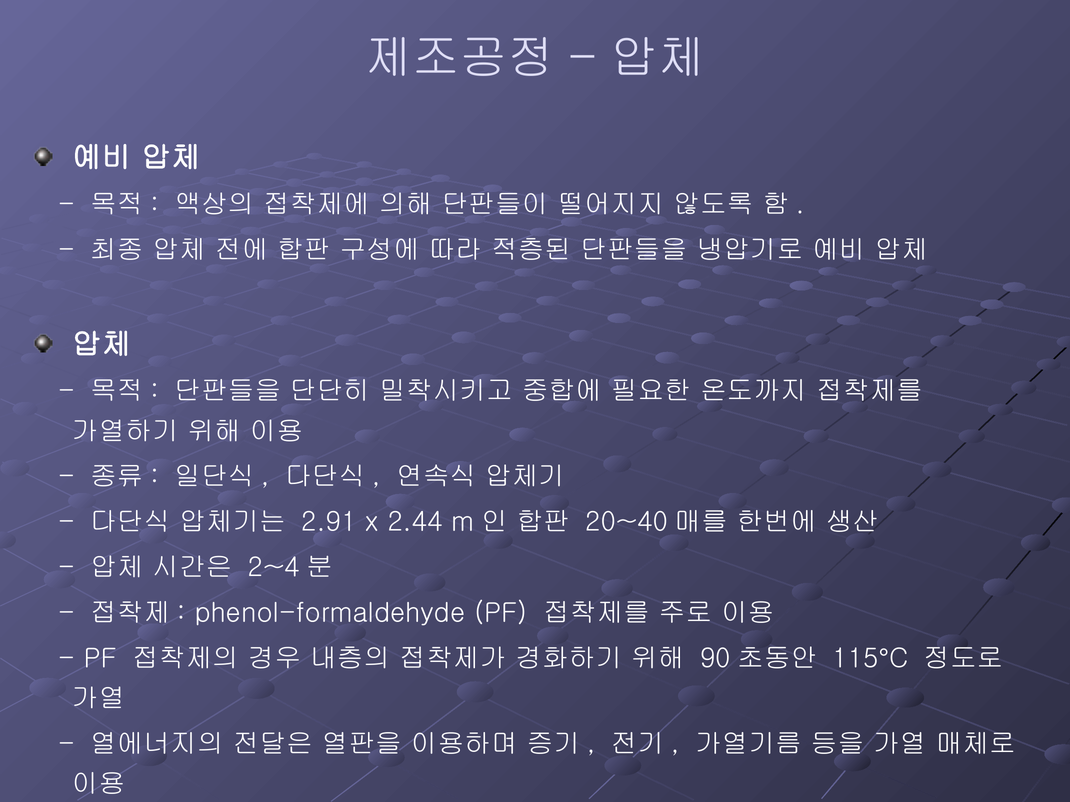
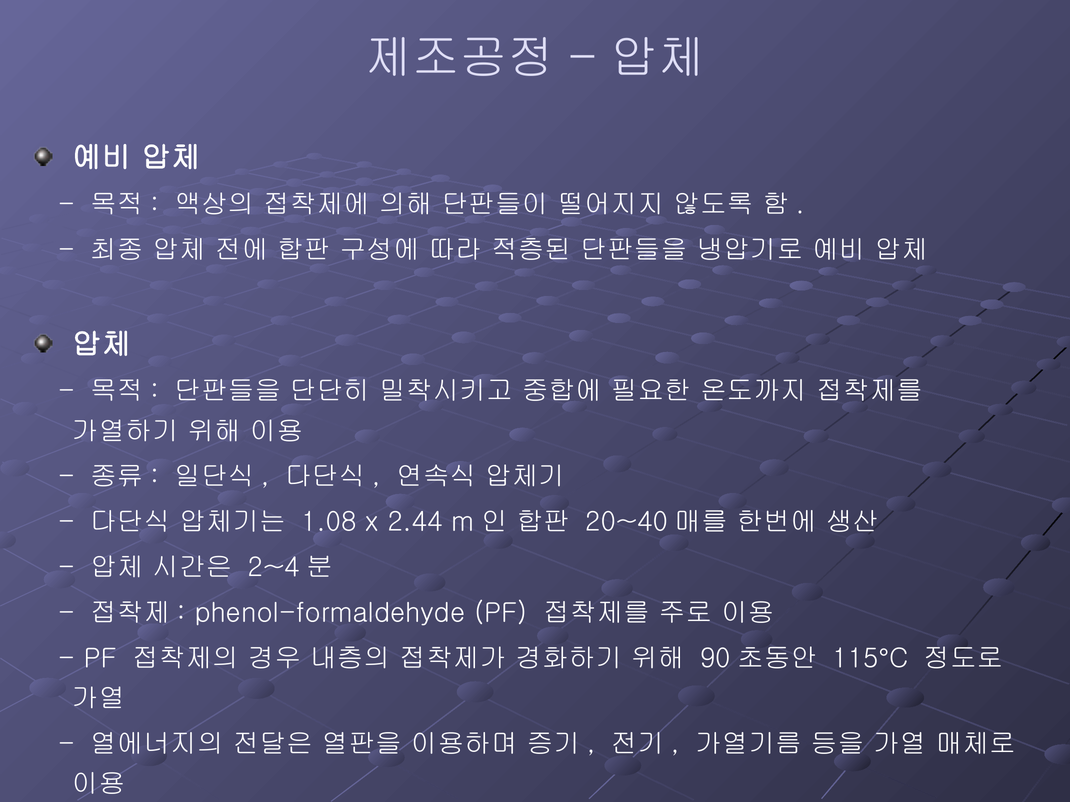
2.91: 2.91 -> 1.08 (329, 522)
